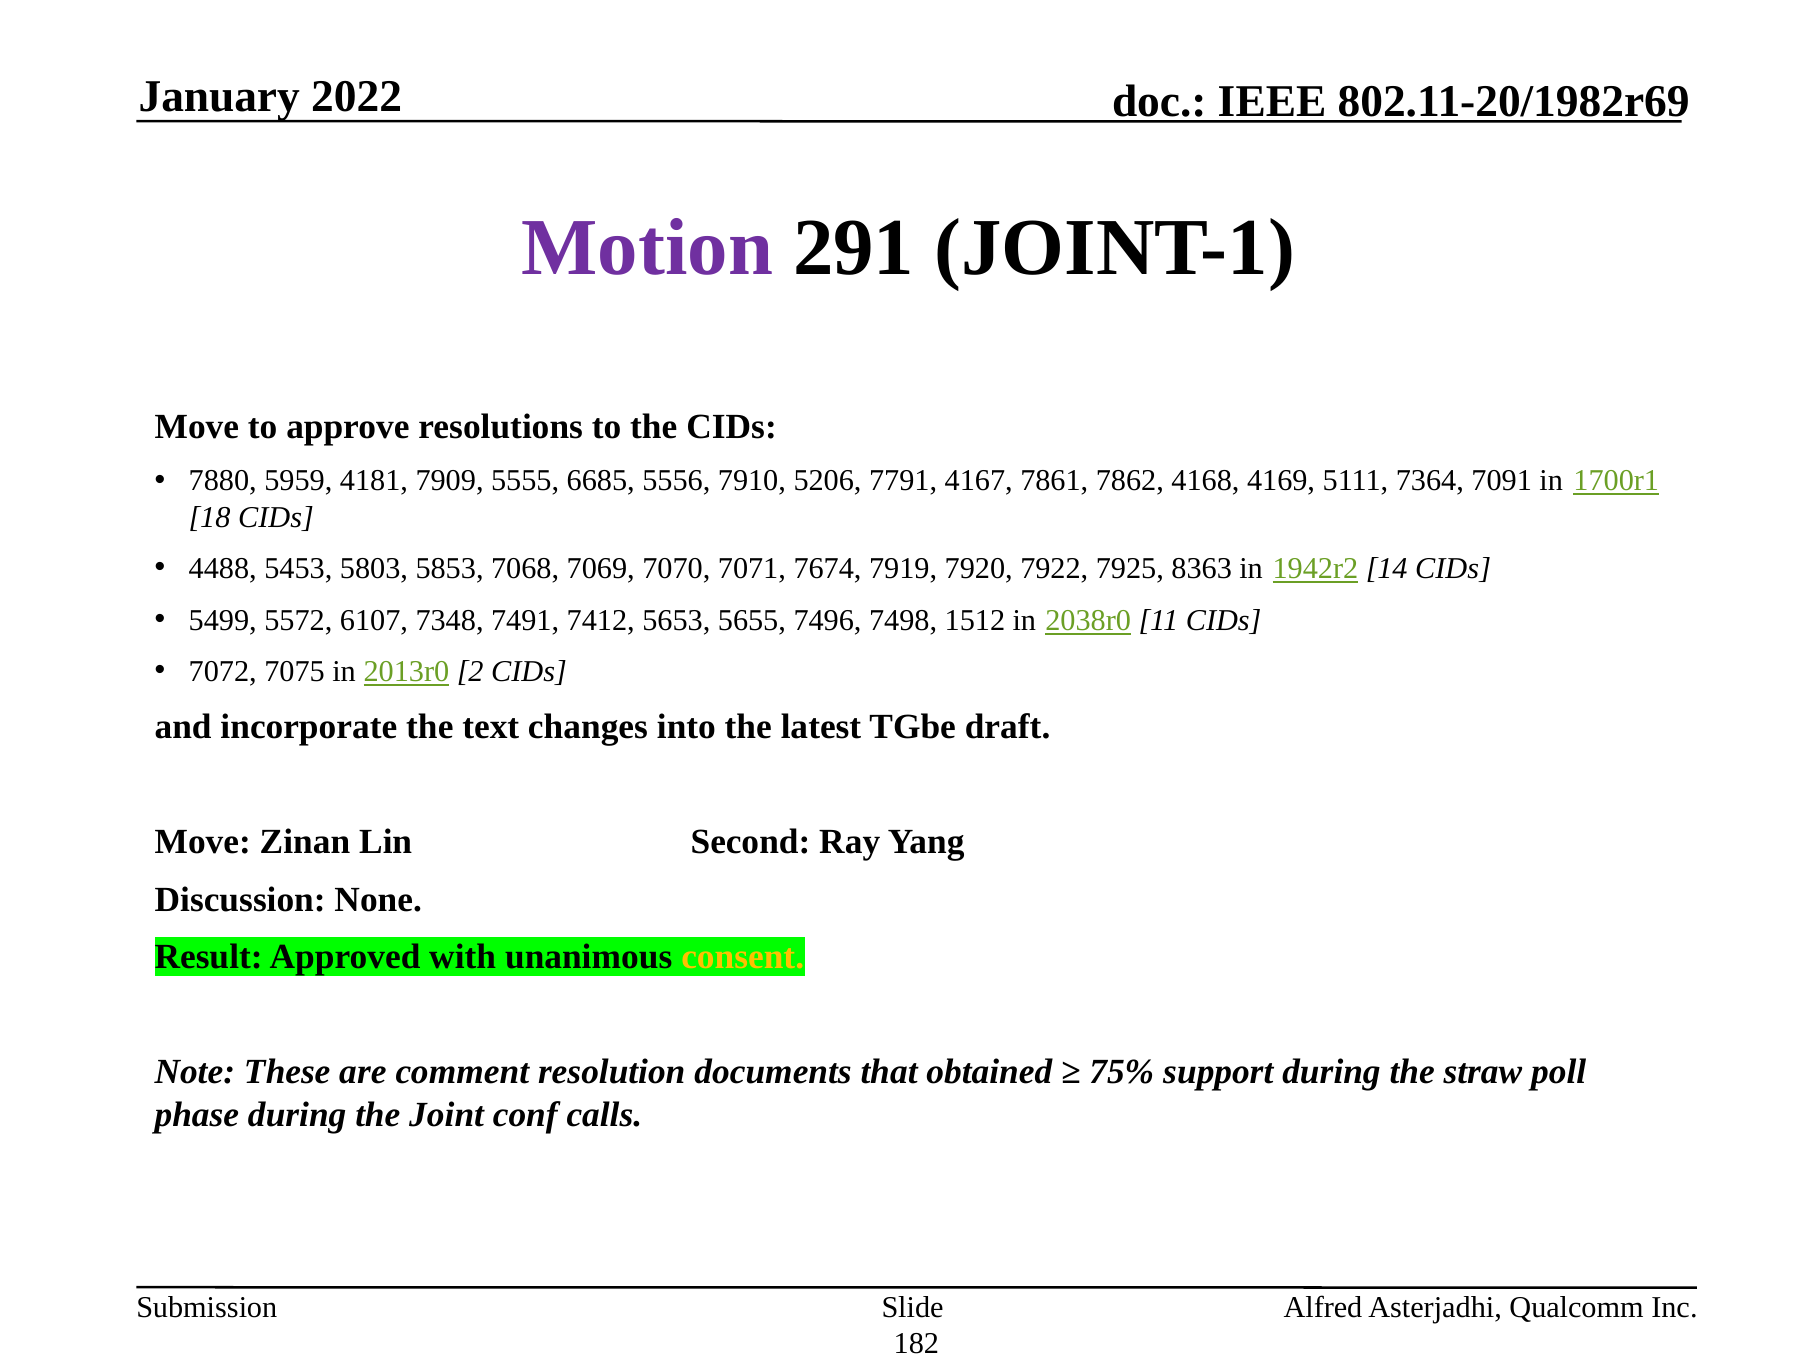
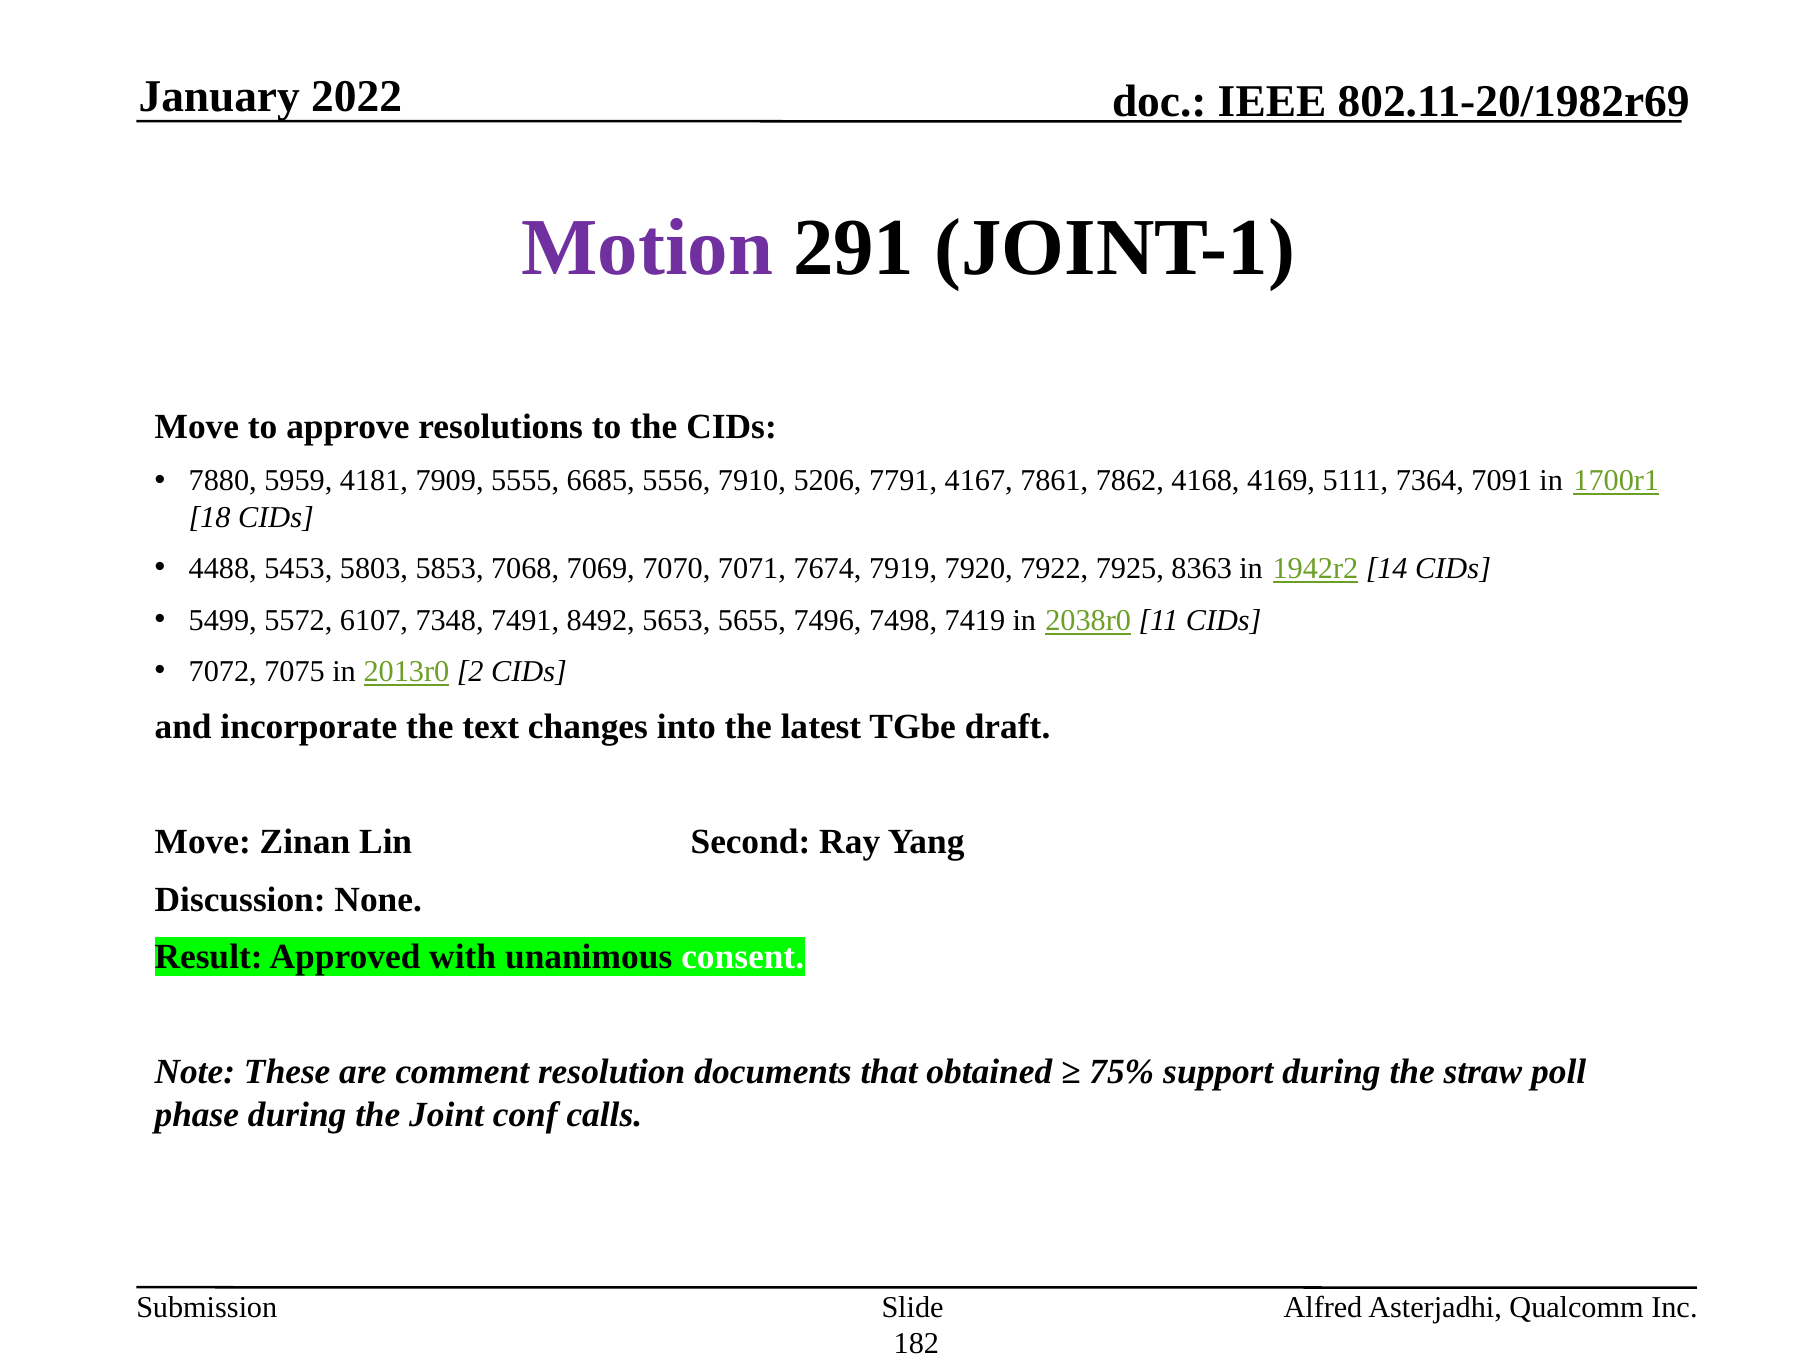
7412: 7412 -> 8492 (601, 620)
1512: 1512 -> 7419 (975, 620)
consent colour: yellow -> white (743, 957)
